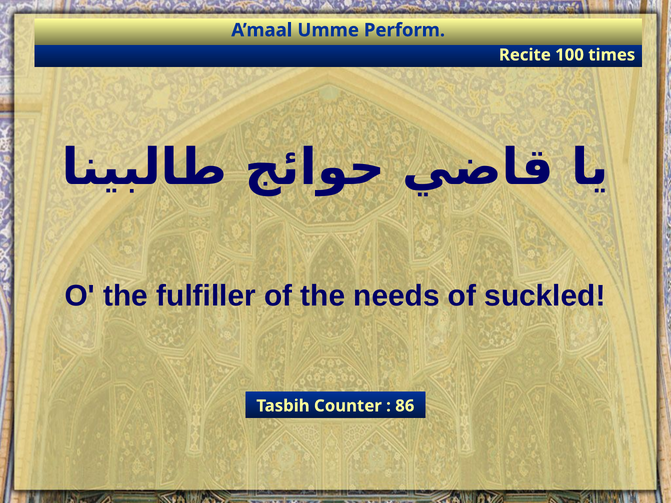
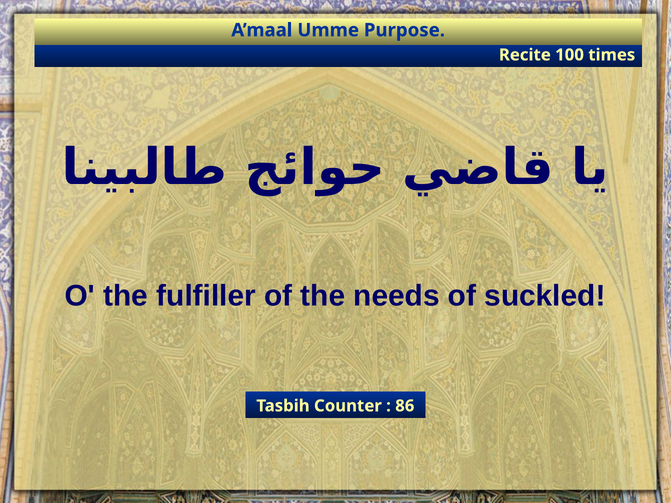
Perform: Perform -> Purpose (404, 30)
